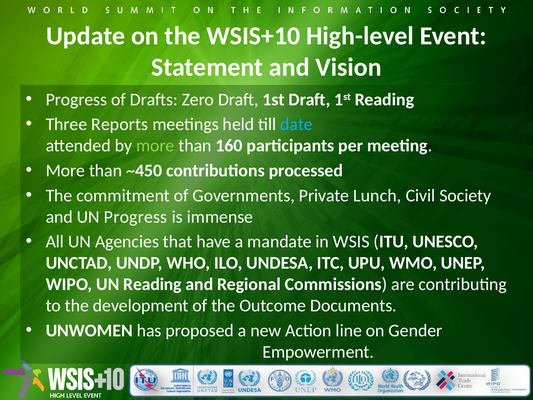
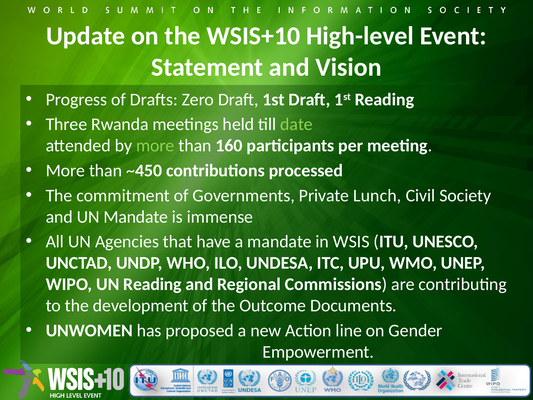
Reports: Reports -> Rwanda (120, 124)
date colour: light blue -> light green (297, 124)
UN Progress: Progress -> Mandate (136, 217)
